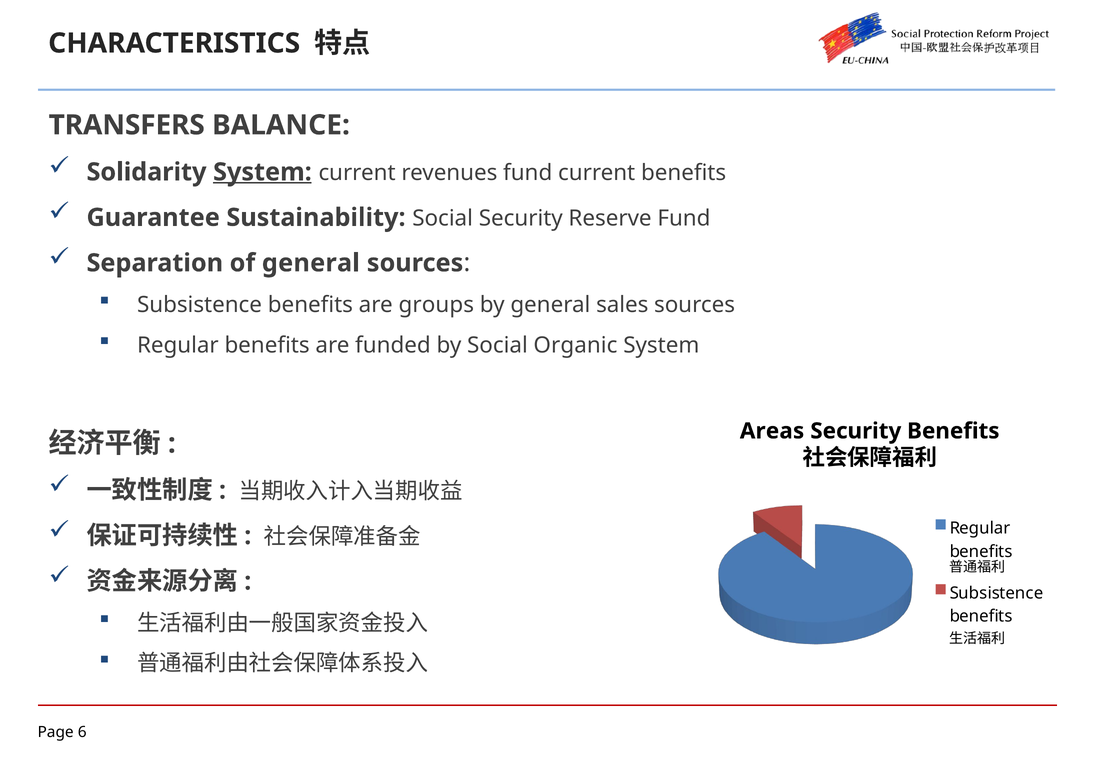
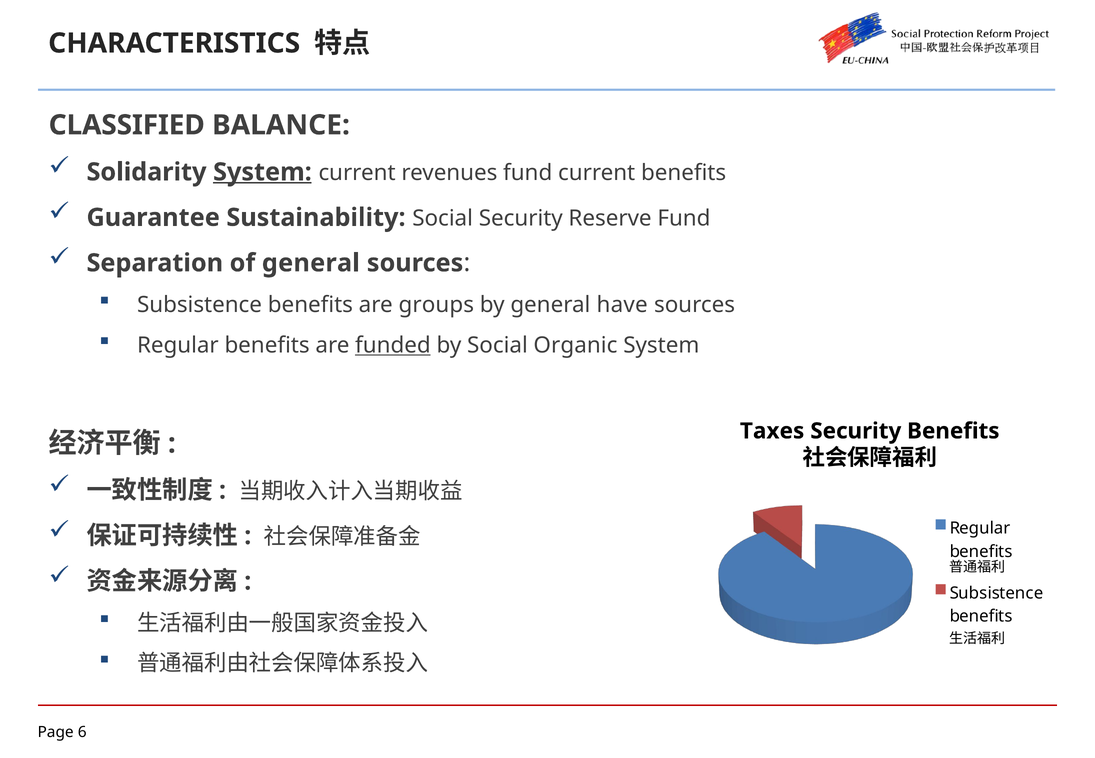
TRANSFERS: TRANSFERS -> CLASSIFIED (127, 125)
sales: sales -> have (622, 305)
funded underline: none -> present (393, 345)
Areas: Areas -> Taxes (772, 431)
